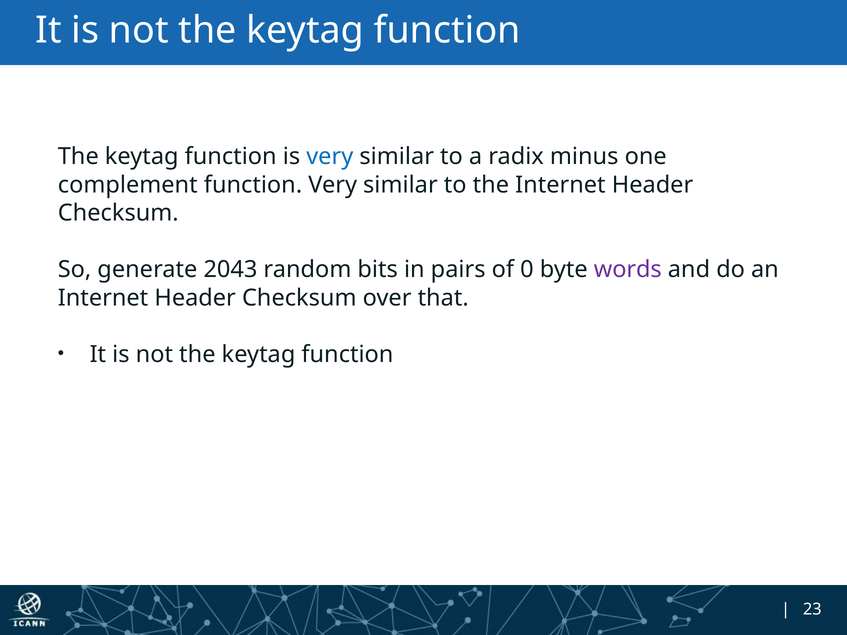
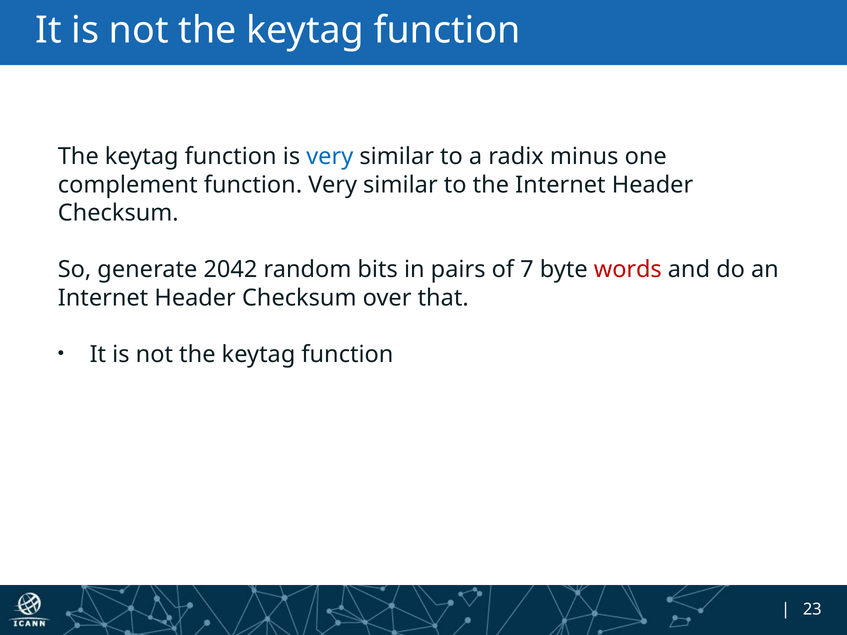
2043: 2043 -> 2042 (230, 270)
0: 0 -> 7 (527, 270)
words colour: purple -> red (628, 270)
